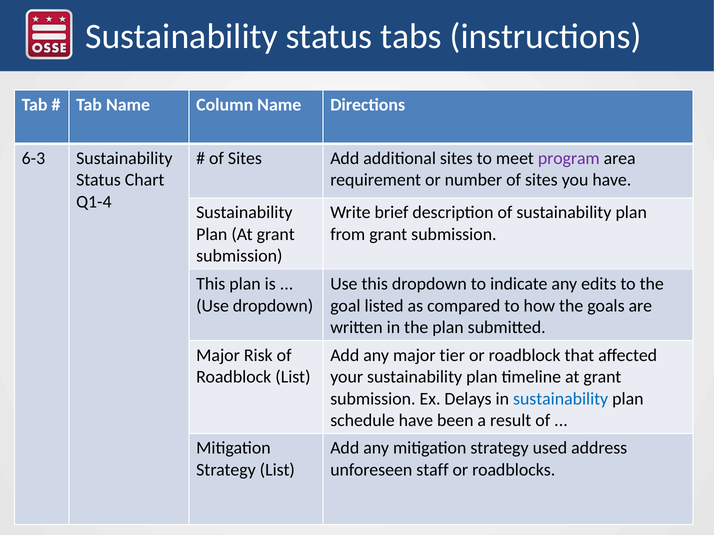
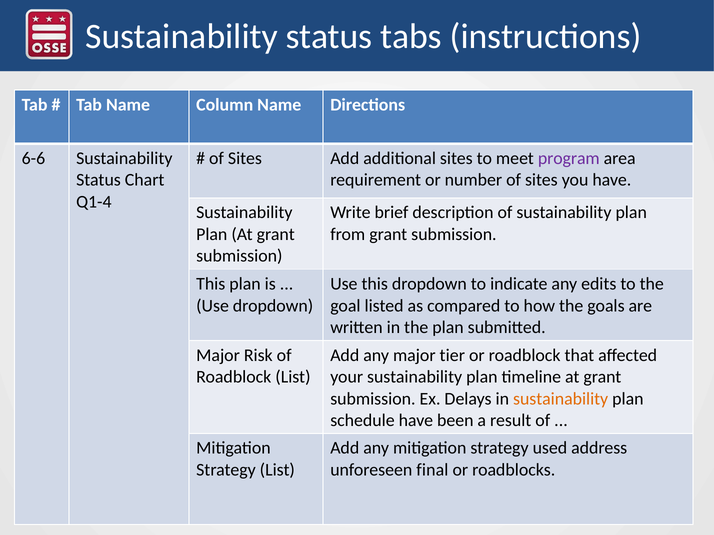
6-3: 6-3 -> 6-6 (33, 158)
sustainability colour: blue -> orange (561, 399)
staff: staff -> final (432, 470)
